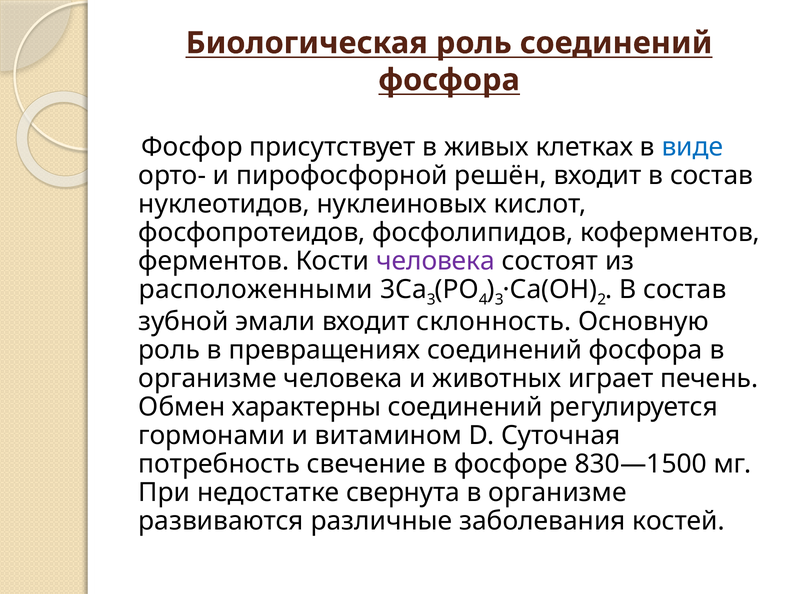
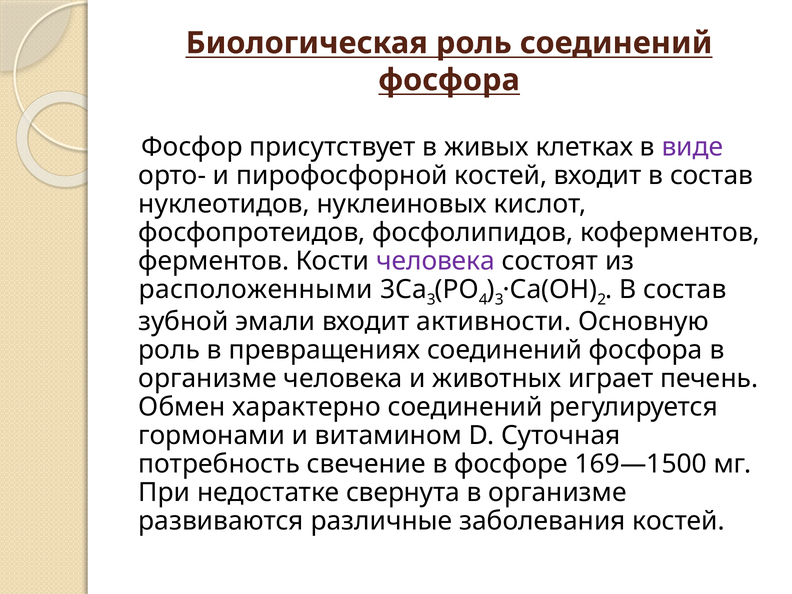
виде colour: blue -> purple (693, 147)
пирофосфорной решён: решён -> костей (501, 176)
склонность: склонность -> активности (494, 321)
характерны: характерны -> характерно (306, 407)
830—1500: 830—1500 -> 169—1500 (641, 464)
